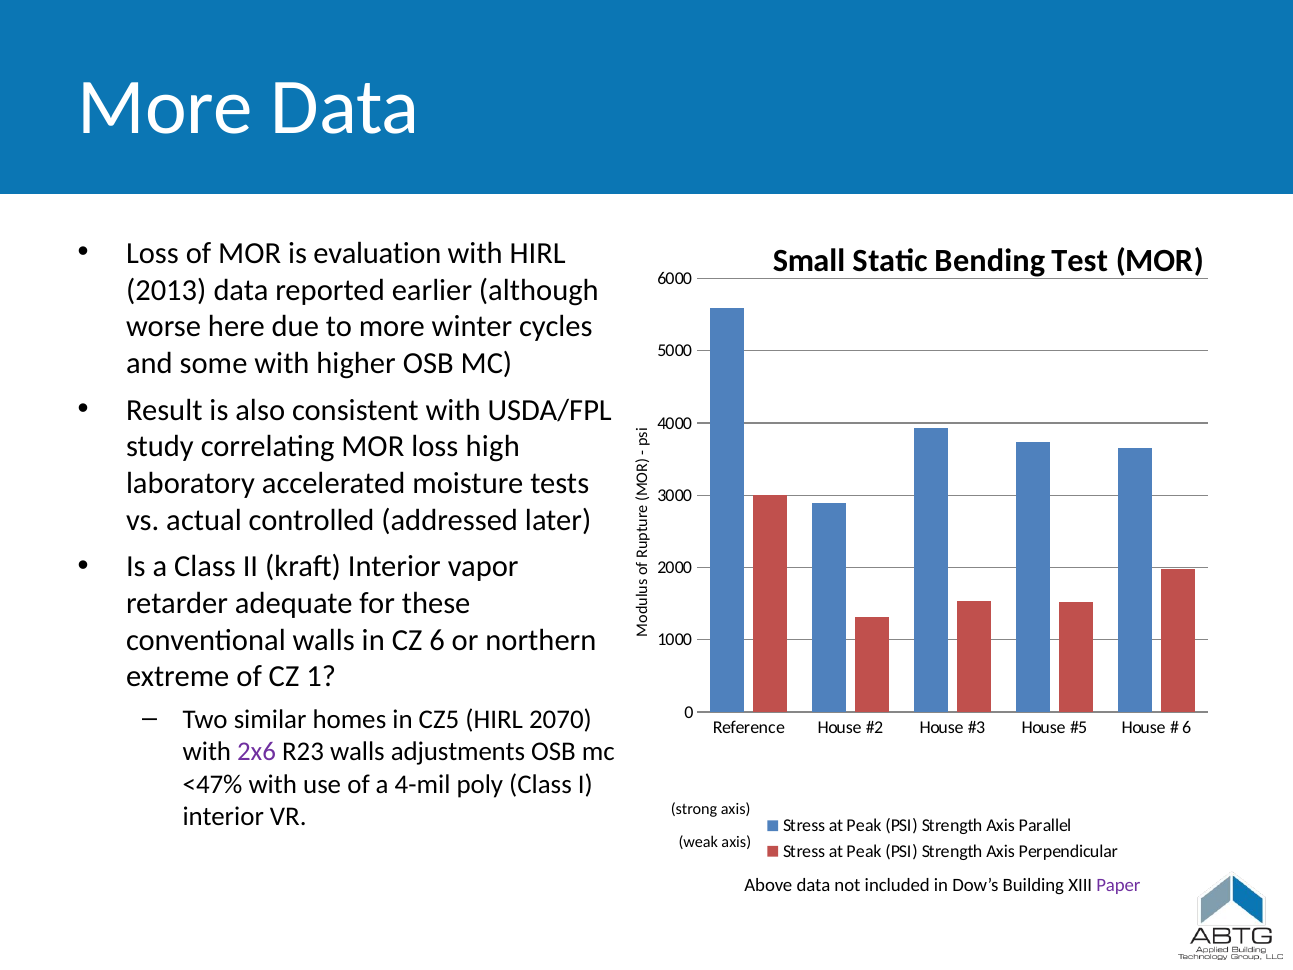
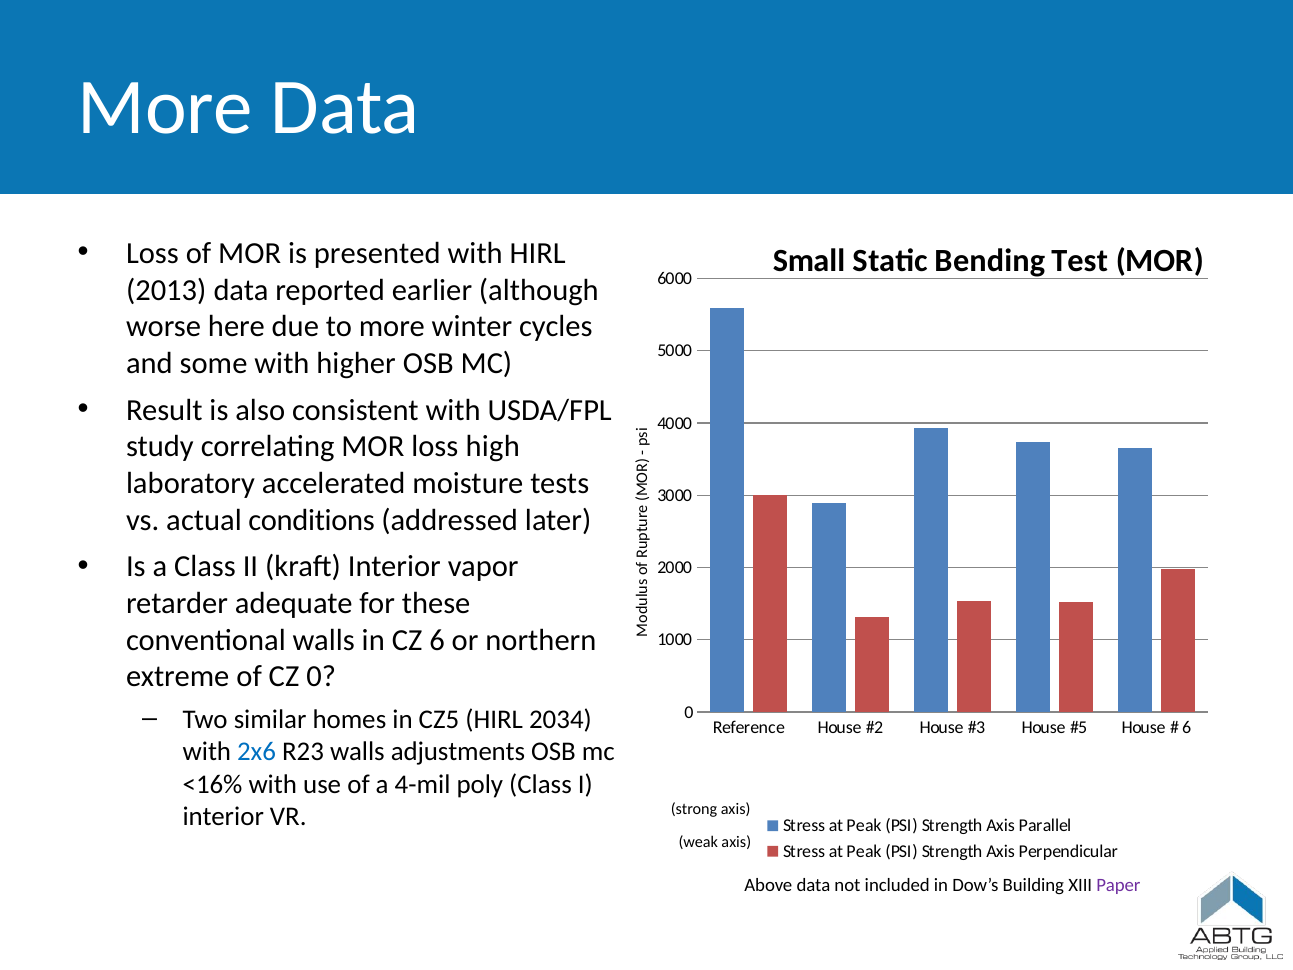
evaluation: evaluation -> presented (377, 253)
controlled: controlled -> conditions (312, 520)
CZ 1: 1 -> 0 (321, 677)
2070: 2070 -> 2034 (560, 719)
2x6 colour: purple -> blue (257, 752)
<47%: <47% -> <16% (213, 784)
